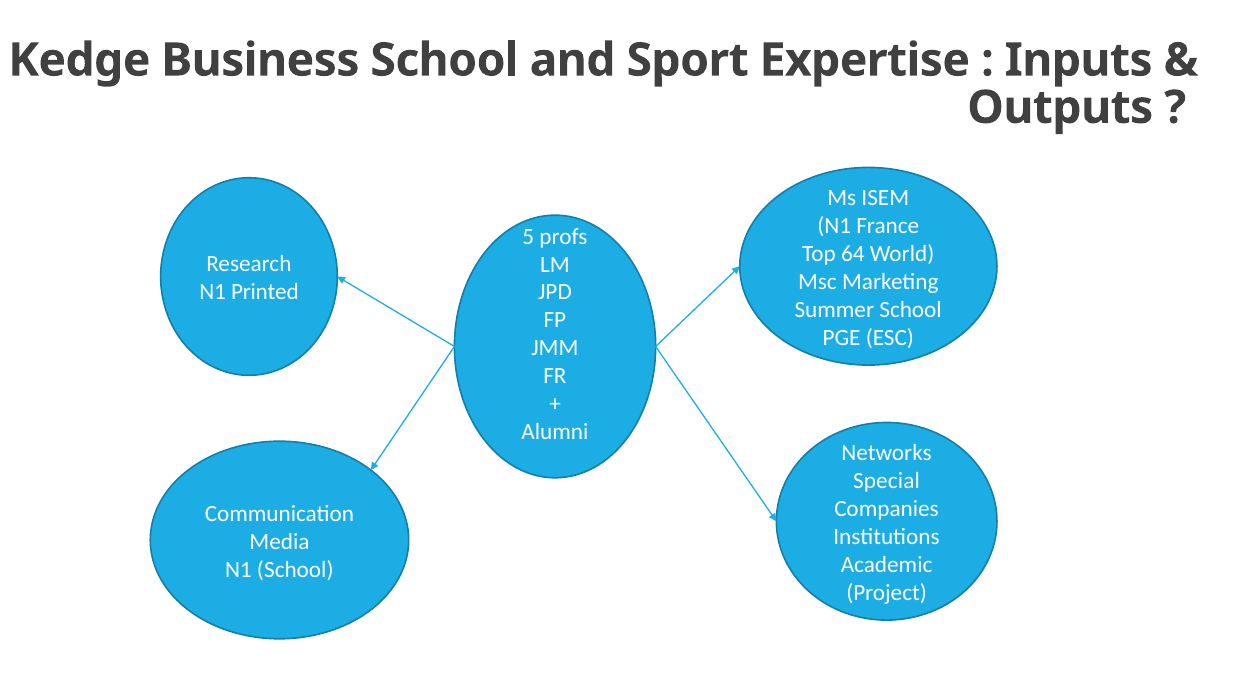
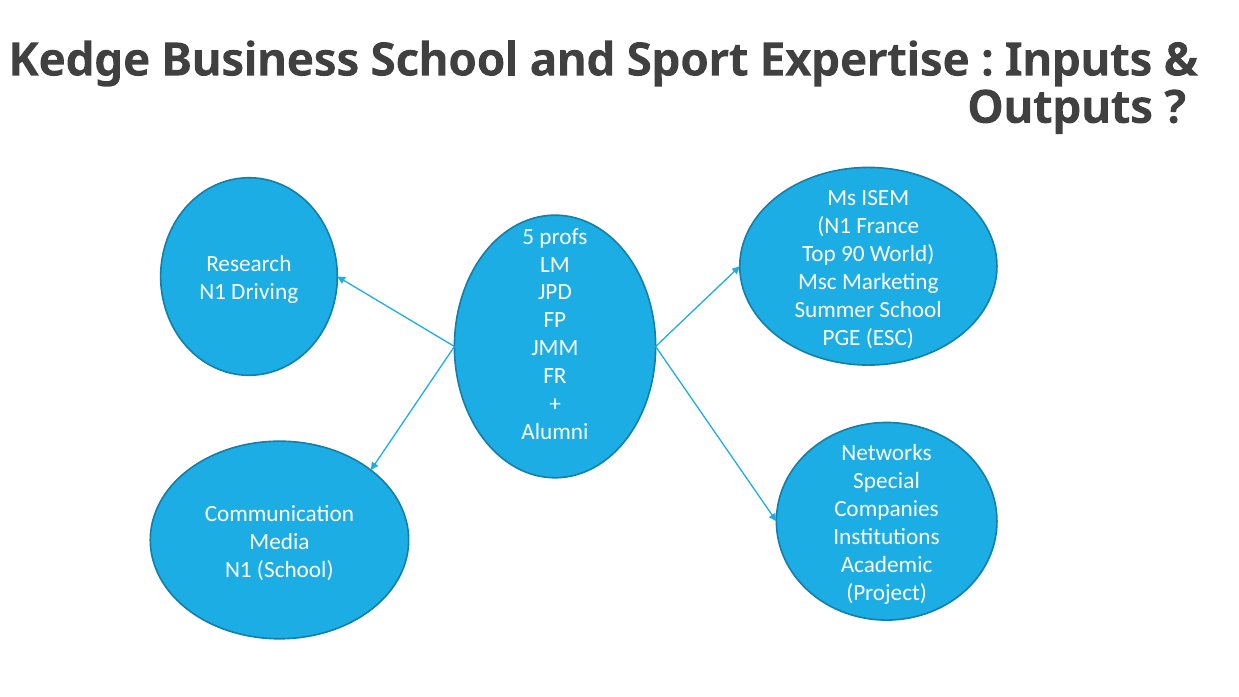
64: 64 -> 90 (853, 254)
Printed: Printed -> Driving (265, 292)
